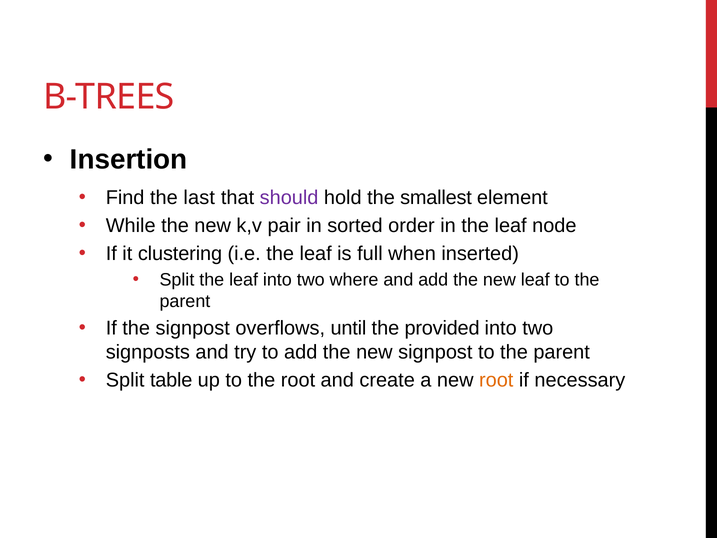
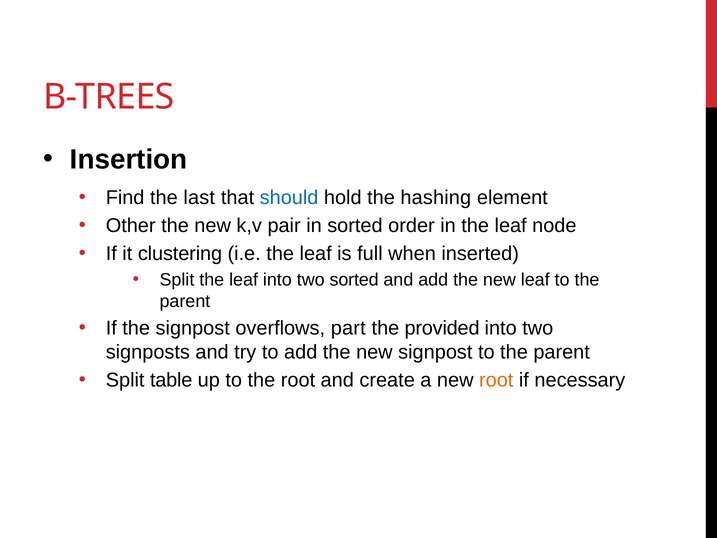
should colour: purple -> blue (289, 198)
smallest: smallest -> hashing (436, 198)
While: While -> Other (131, 226)
two where: where -> sorted (354, 280)
until: until -> part (348, 328)
